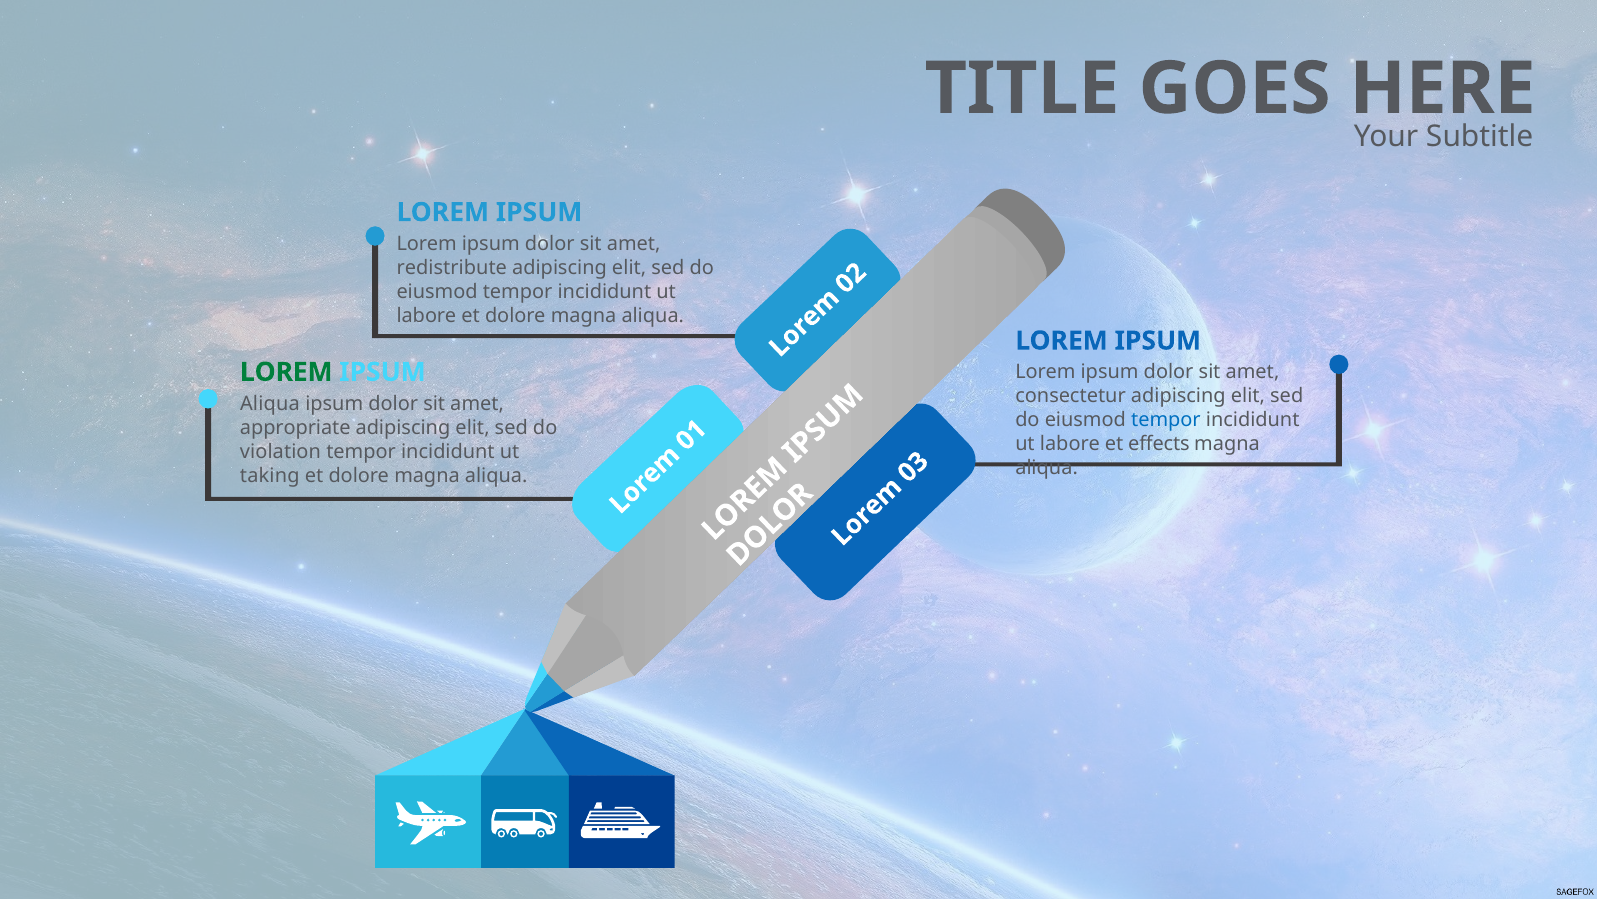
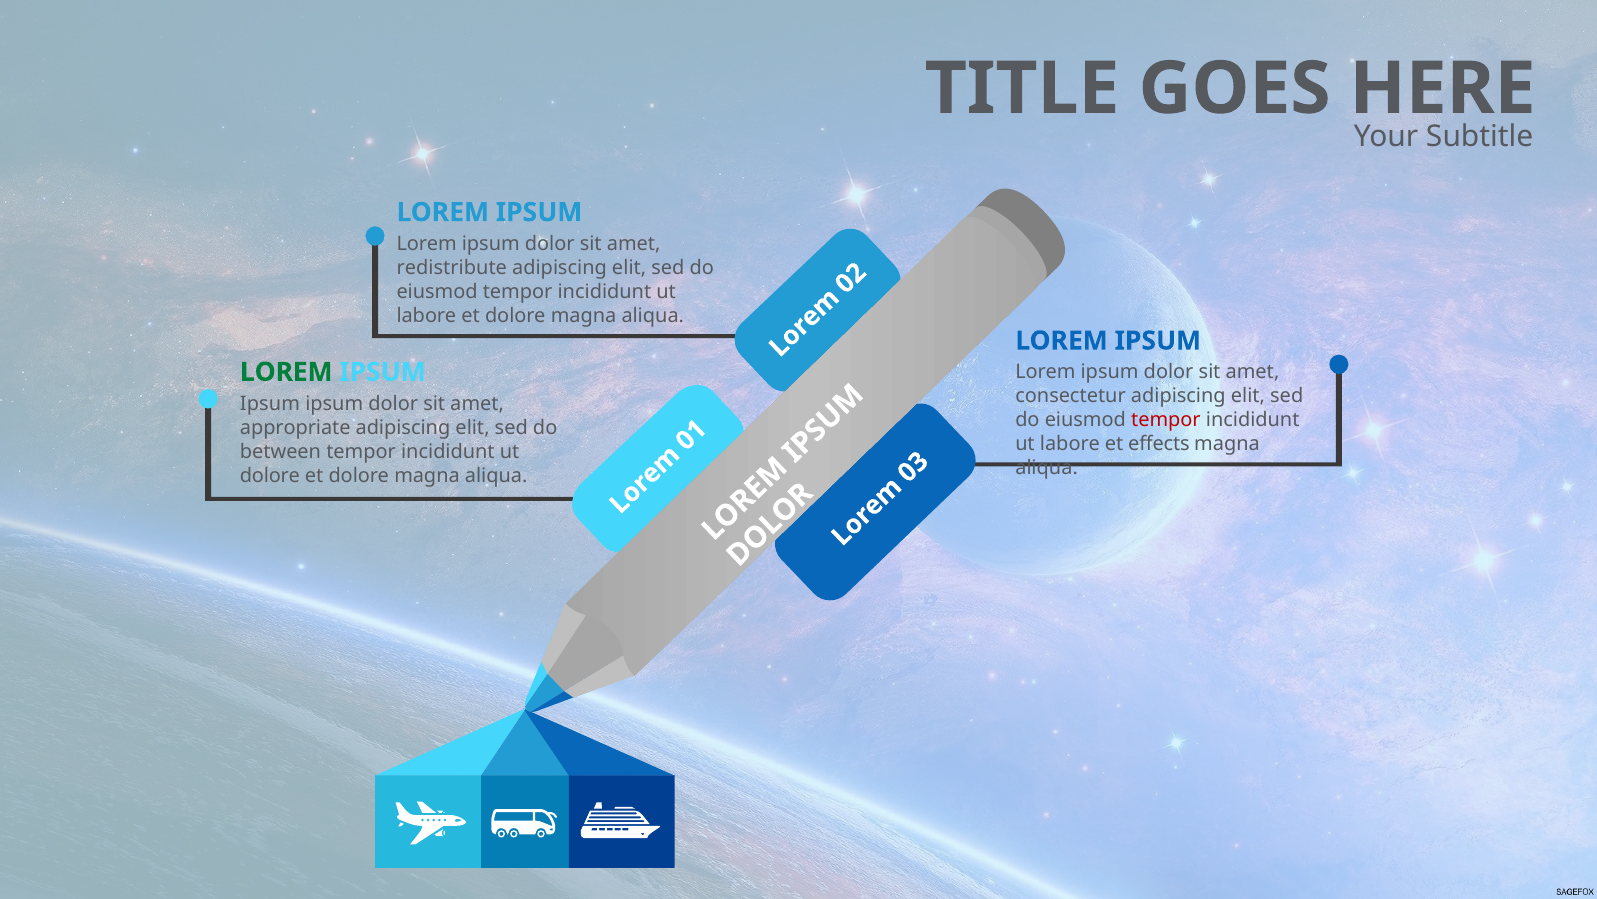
Aliqua: Aliqua -> Ipsum (270, 403)
tempor colour: blue -> red (1166, 420)
violation: violation -> between (281, 451)
taking: taking -> dolore (270, 475)
